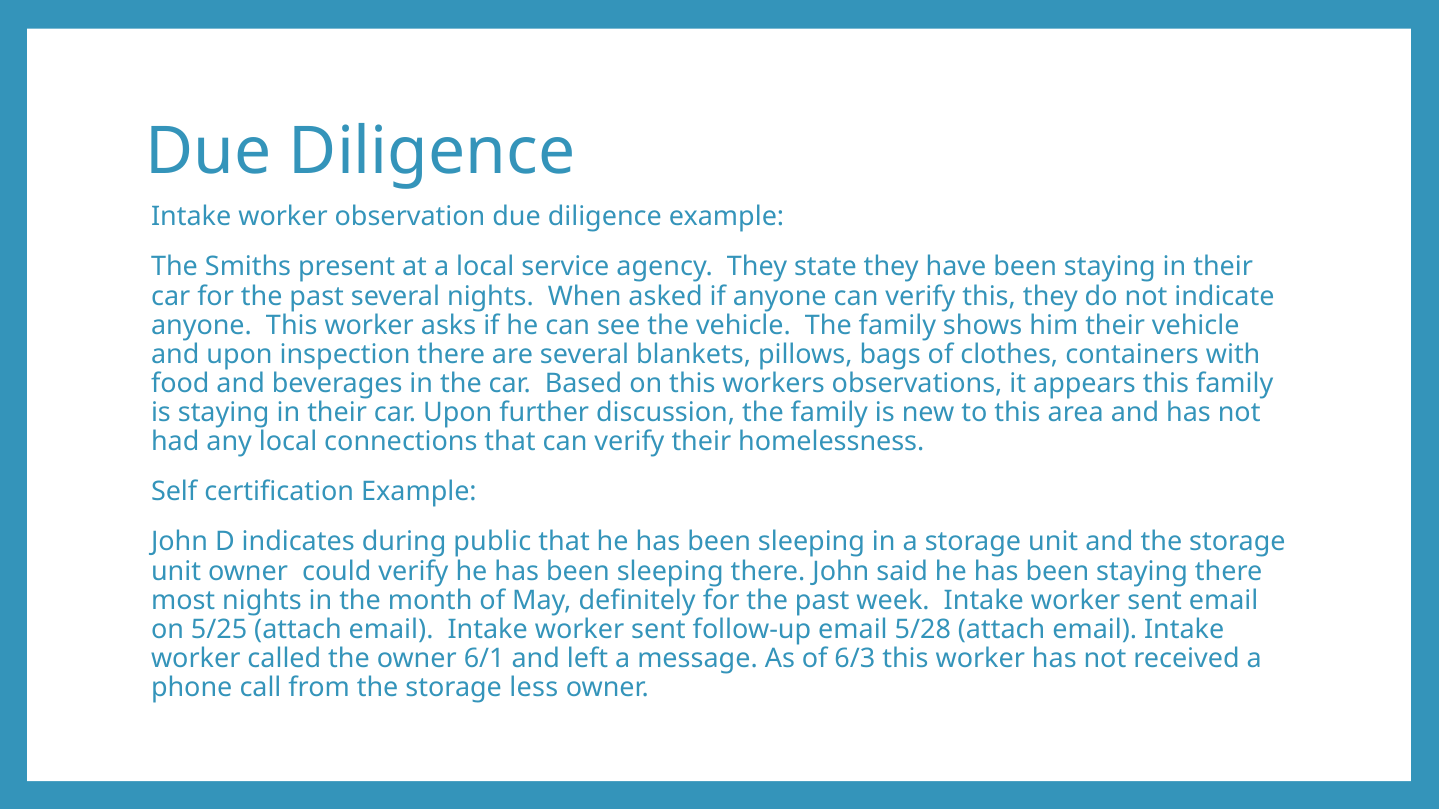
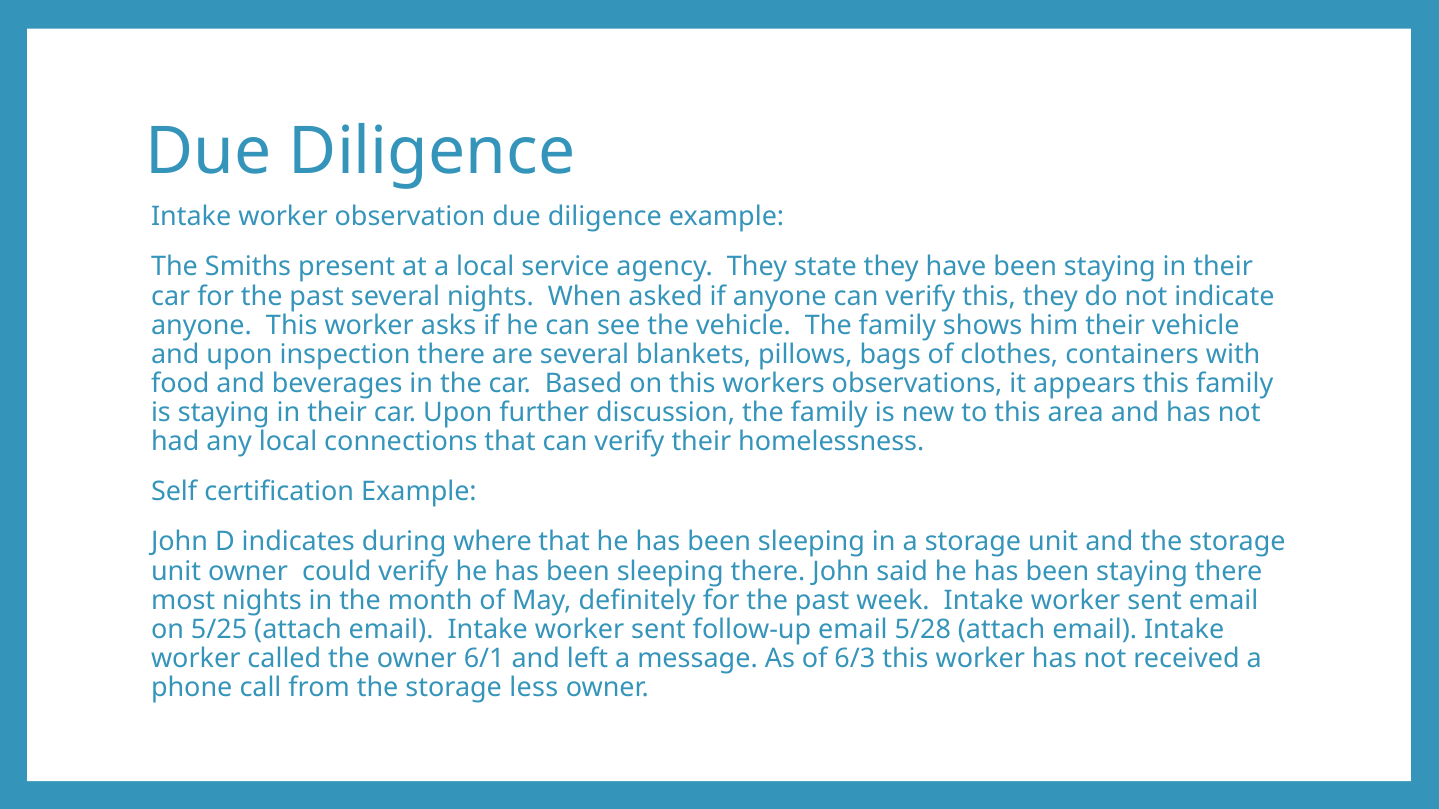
public: public -> where (493, 542)
